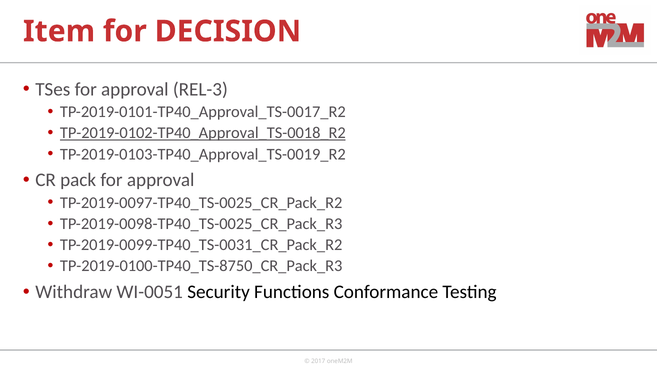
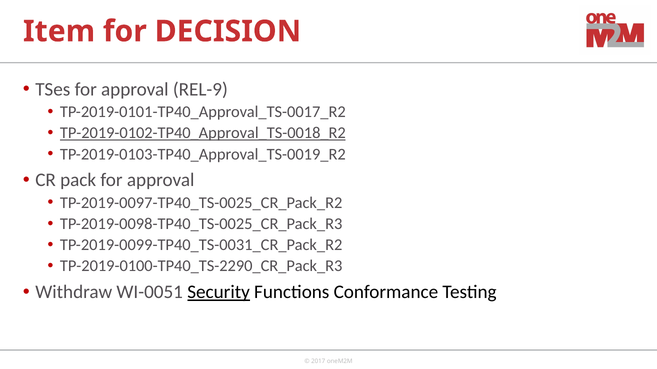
REL-3: REL-3 -> REL-9 (200, 89)
TP-2019-0100-TP40_TS-8750_CR_Pack_R3: TP-2019-0100-TP40_TS-8750_CR_Pack_R3 -> TP-2019-0100-TP40_TS-2290_CR_Pack_R3 (201, 266)
Security underline: none -> present (219, 292)
